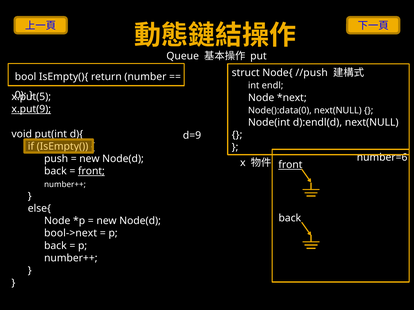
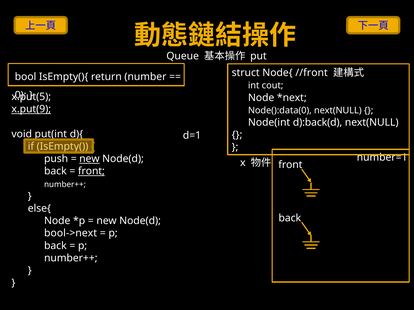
//push: //push -> //front (312, 73)
endl: endl -> cout (273, 86)
d):endl(d: d):endl(d -> d):back(d (318, 123)
d=9: d=9 -> d=1 (192, 136)
new underline: none -> present (89, 159)
number=6: number=6 -> number=1 (382, 158)
front underline: present -> none (290, 165)
